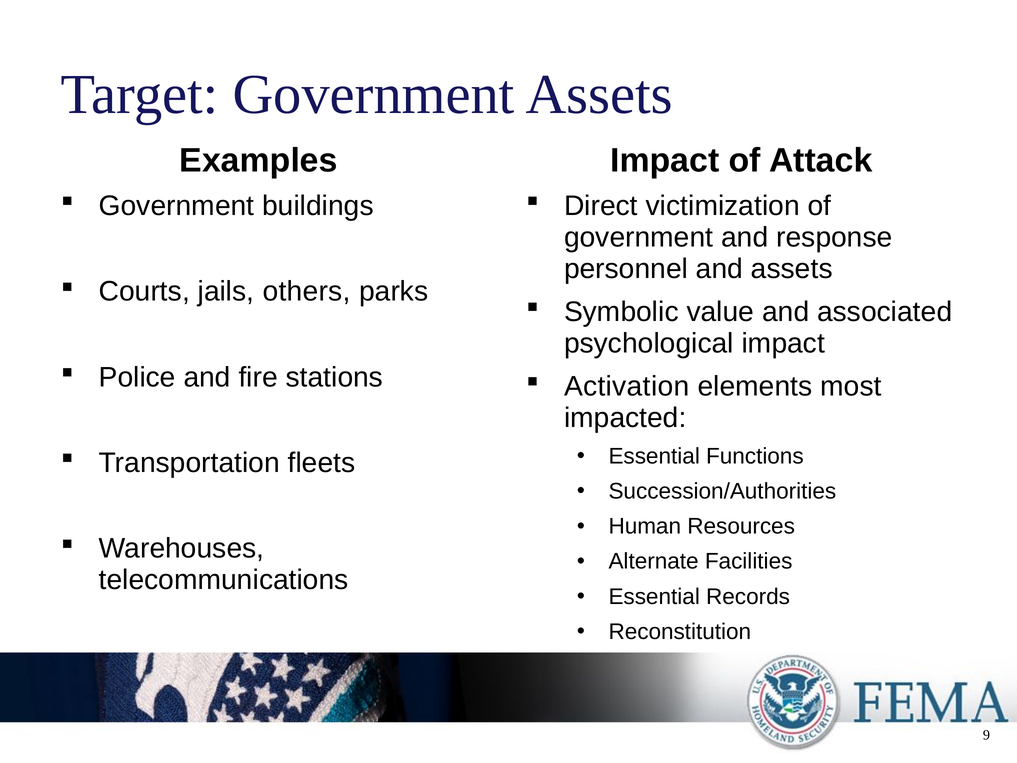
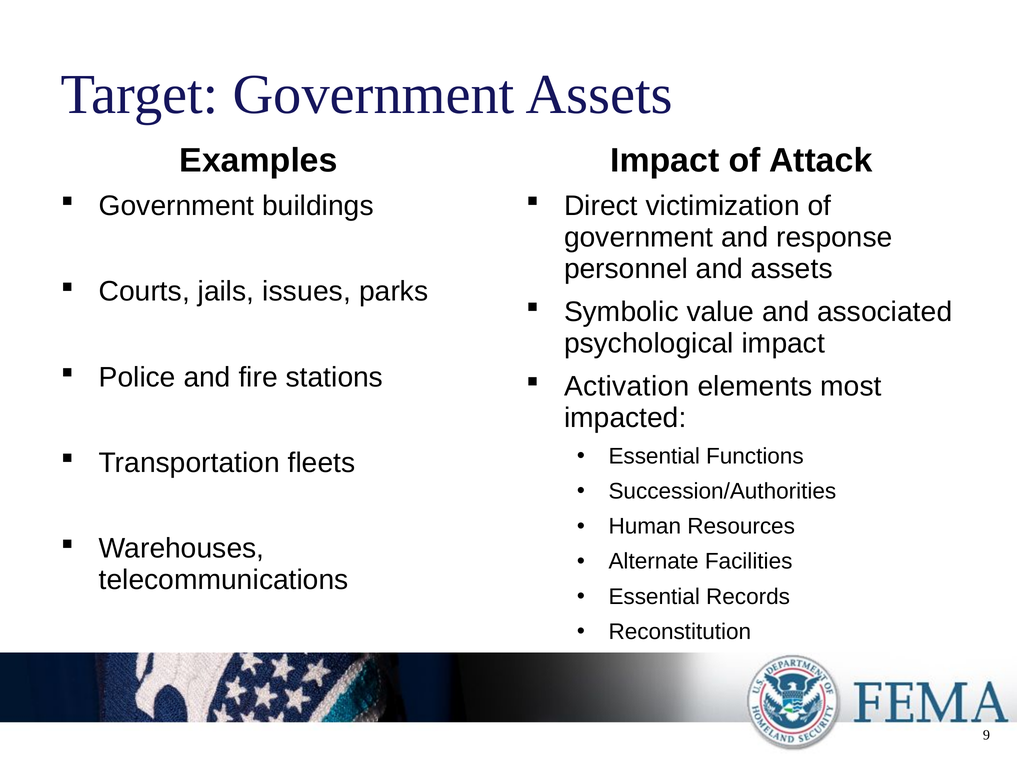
others: others -> issues (307, 291)
